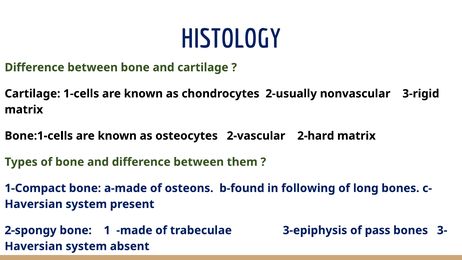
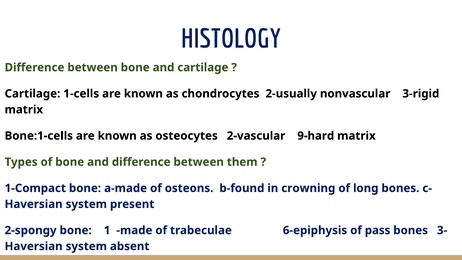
2-hard: 2-hard -> 9-hard (316, 136)
following: following -> crowning (308, 188)
3-epiphysis: 3-epiphysis -> 6-epiphysis (315, 230)
